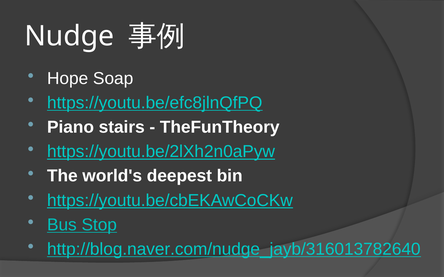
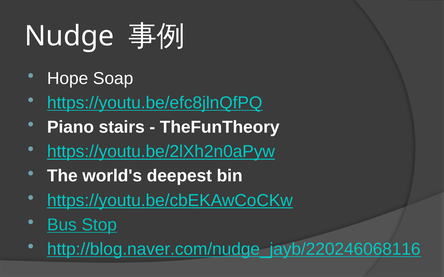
http://blog.naver.com/nudge_jayb/316013782640: http://blog.naver.com/nudge_jayb/316013782640 -> http://blog.naver.com/nudge_jayb/220246068116 (234, 250)
